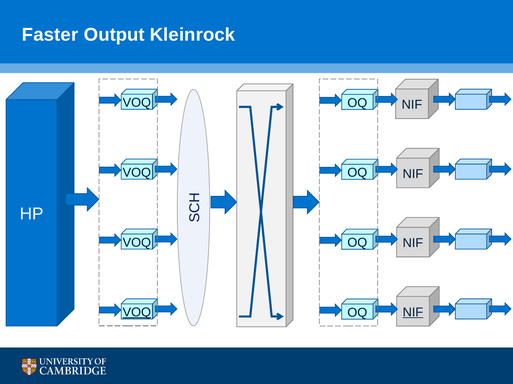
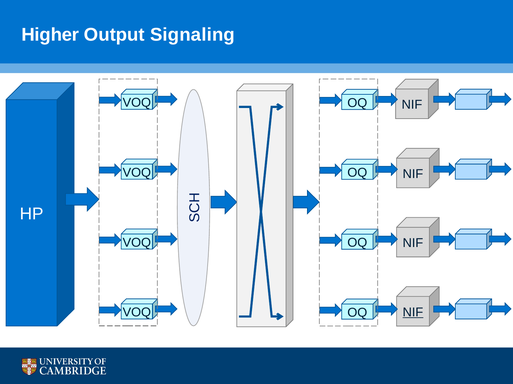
Faster: Faster -> Higher (50, 35)
Kleinrock: Kleinrock -> Signaling (192, 35)
VOQ underline: present -> none (137, 313)
